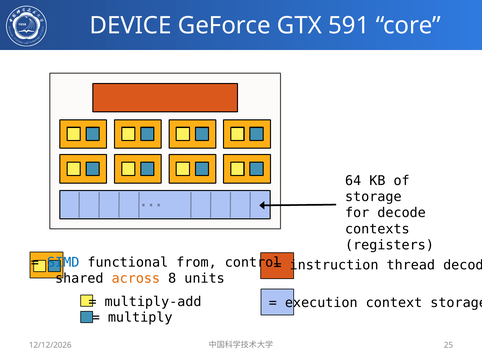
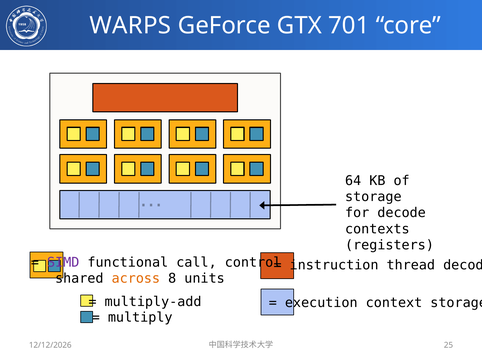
DEVICE: DEVICE -> WARPS (130, 25)
591: 591 -> 701 (349, 25)
SIMD colour: blue -> purple (63, 262)
from: from -> call (196, 262)
